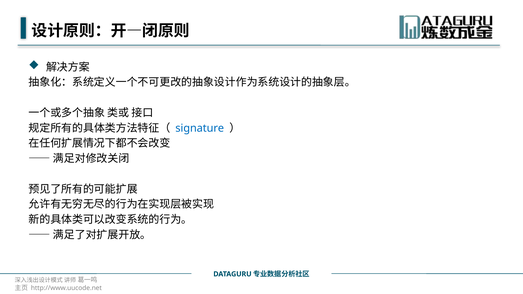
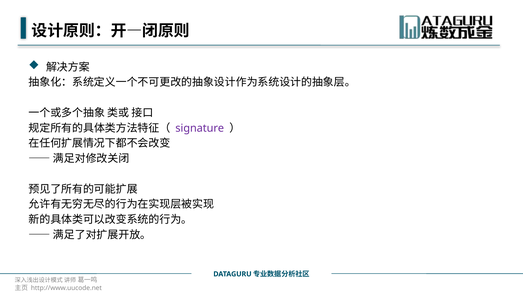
signature colour: blue -> purple (200, 128)
